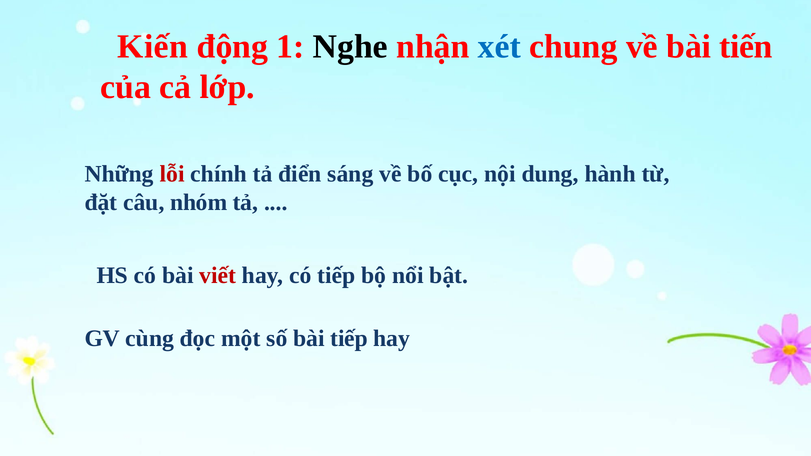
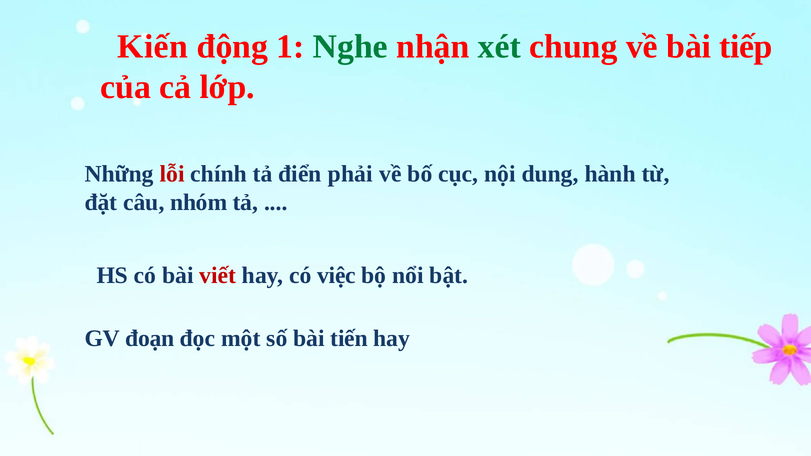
Nghe colour: black -> green (350, 47)
xét colour: blue -> green (500, 47)
tiến: tiến -> tiếp (746, 47)
sáng: sáng -> phải (350, 174)
có tiếp: tiếp -> việc (337, 276)
cùng: cùng -> đoạn (150, 339)
bài tiếp: tiếp -> tiến (349, 339)
